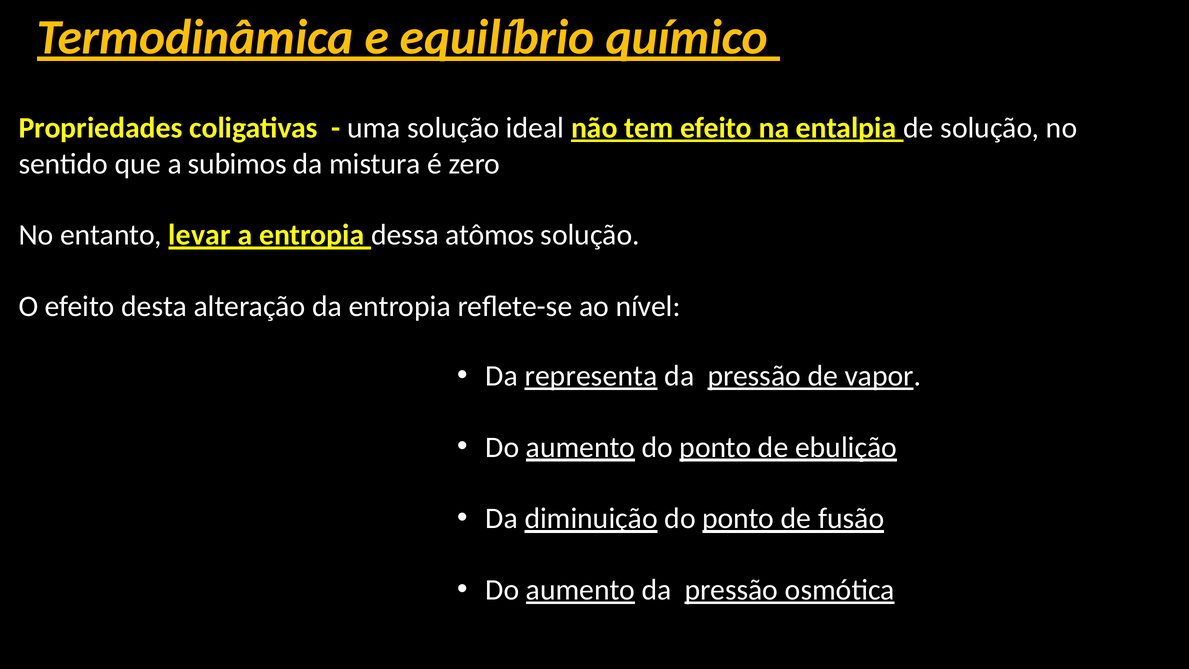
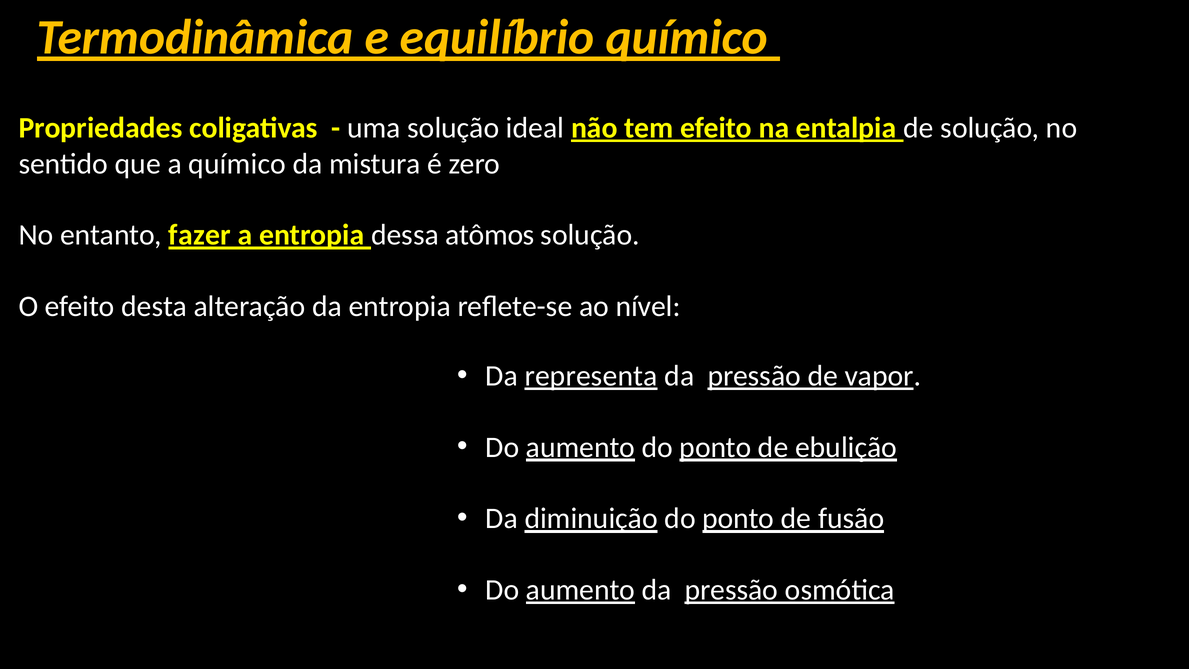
a subimos: subimos -> químico (237, 164)
levar: levar -> fazer (200, 235)
